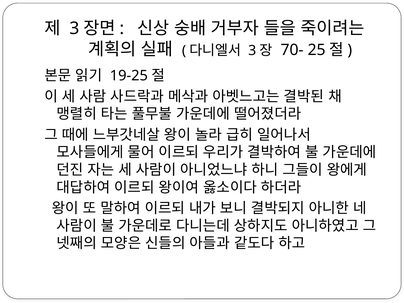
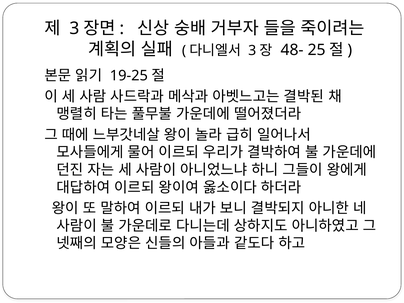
70-: 70- -> 48- (292, 50)
